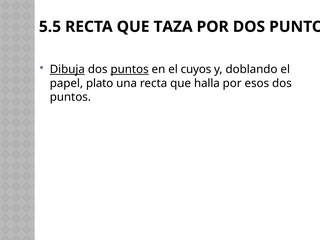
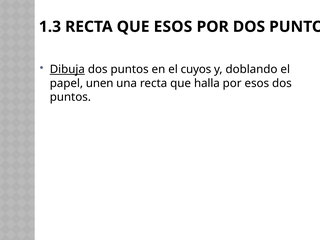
5.5: 5.5 -> 1.3 (50, 27)
QUE TAZA: TAZA -> ESOS (173, 27)
puntos underline: present -> none (130, 69)
plato: plato -> unen (100, 83)
